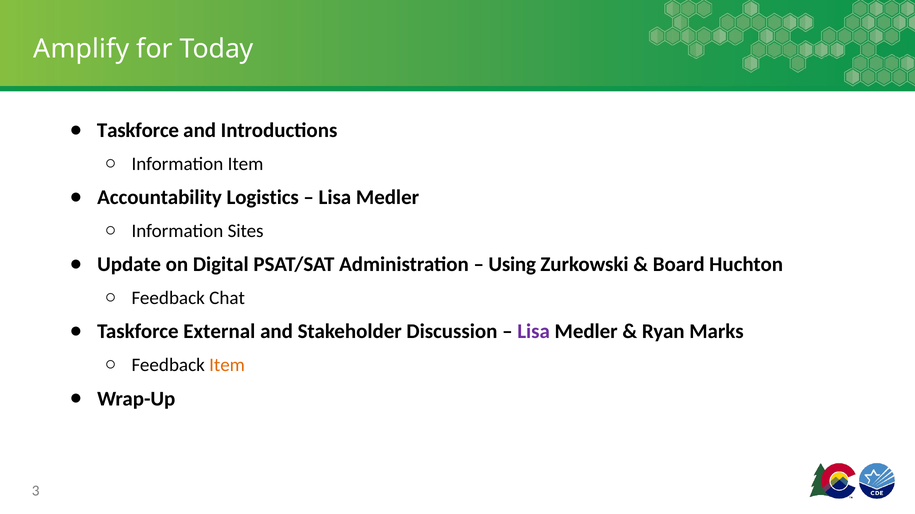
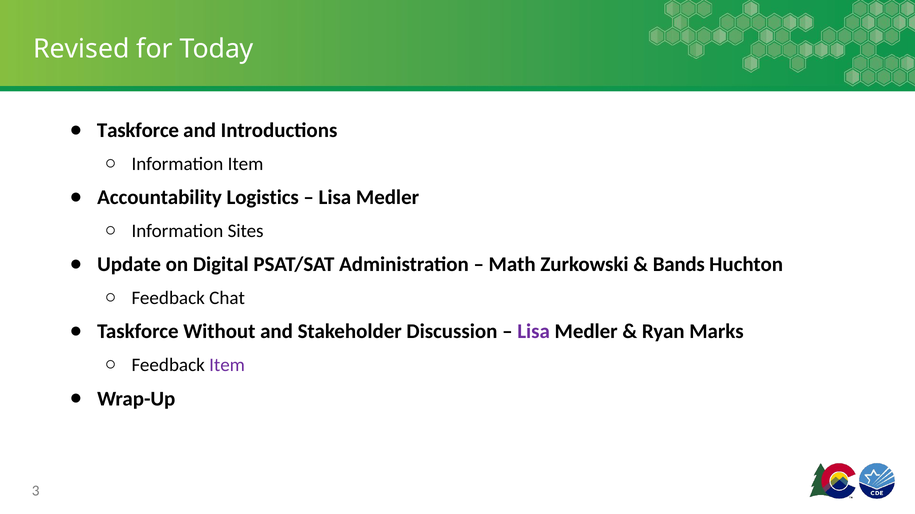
Amplify: Amplify -> Revised (81, 49)
Using: Using -> Math (512, 265)
Board: Board -> Bands (679, 265)
External: External -> Without (219, 332)
Item colour: orange -> purple (227, 365)
